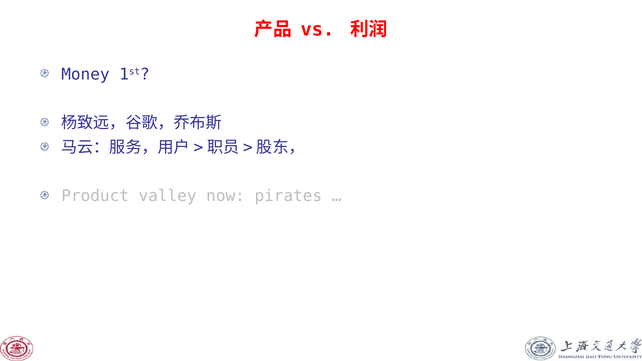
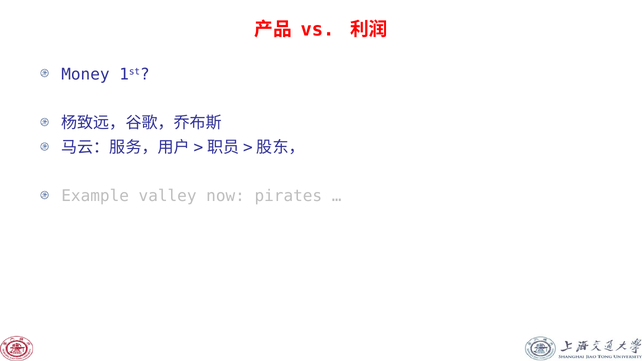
Product: Product -> Example (95, 196)
